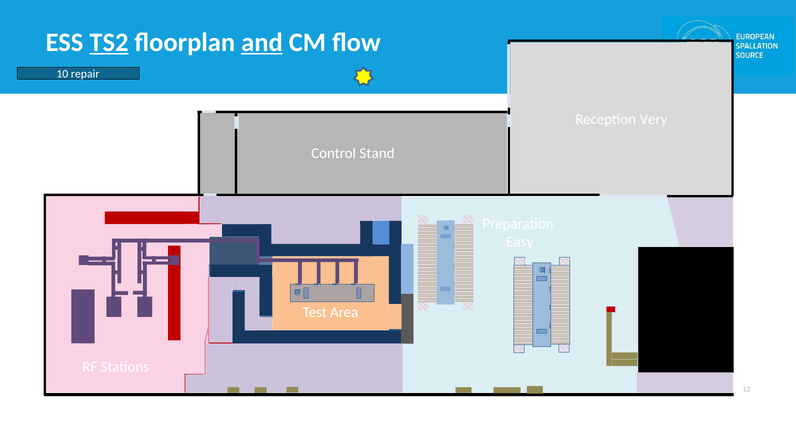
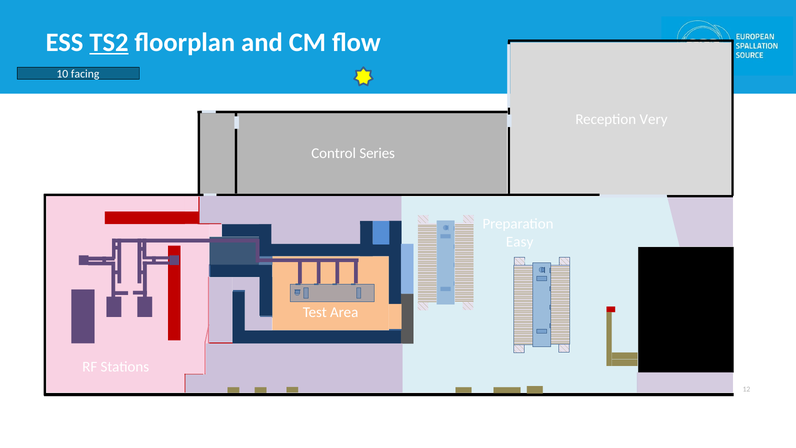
and underline: present -> none (262, 42)
repair: repair -> facing (85, 74)
Stand: Stand -> Series (377, 153)
